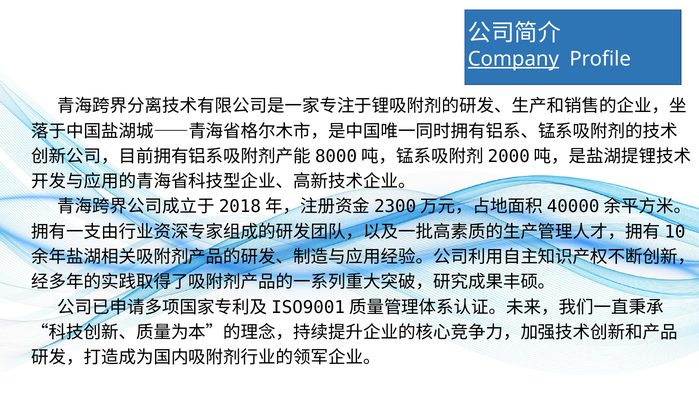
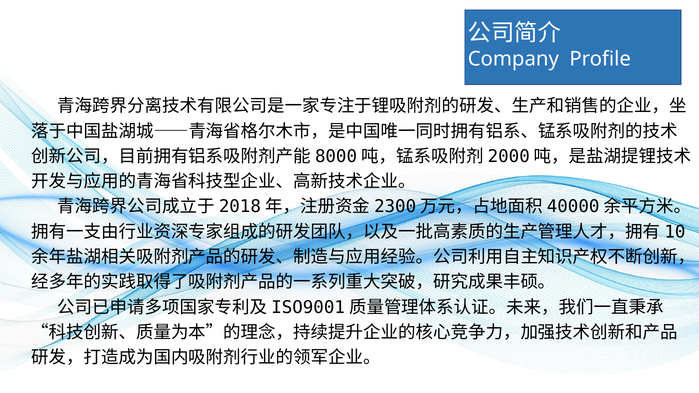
Company underline: present -> none (513, 59)
